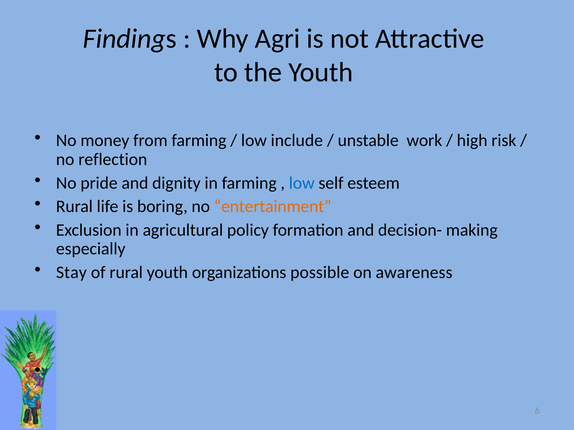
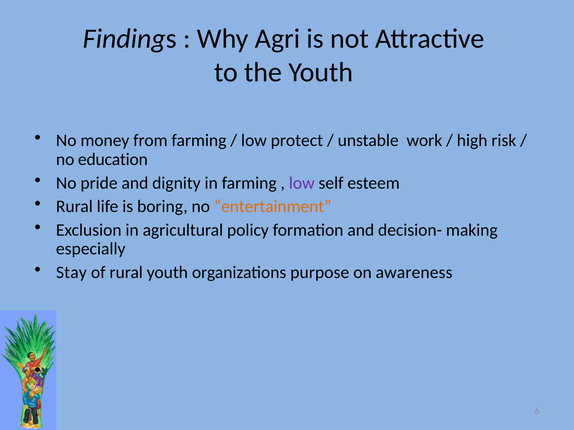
include: include -> protect (297, 141)
reflection: reflection -> education (113, 160)
low colour: blue -> purple (302, 183)
possible: possible -> purpose (320, 273)
